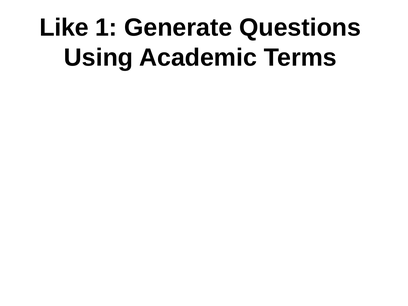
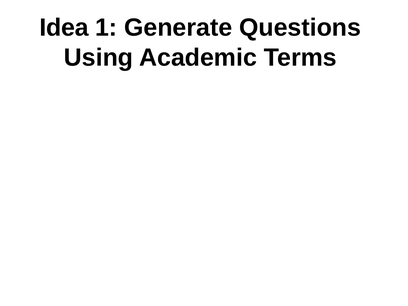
Like: Like -> Idea (64, 28)
